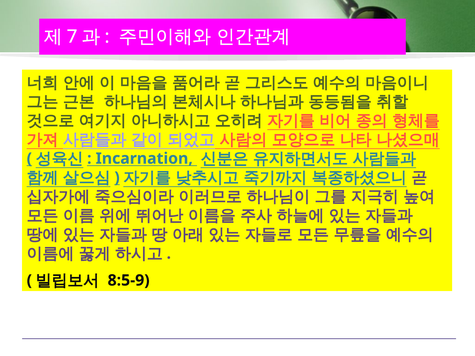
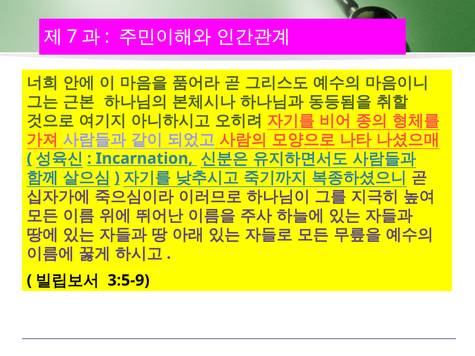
8:5-9: 8:5-9 -> 3:5-9 (129, 281)
